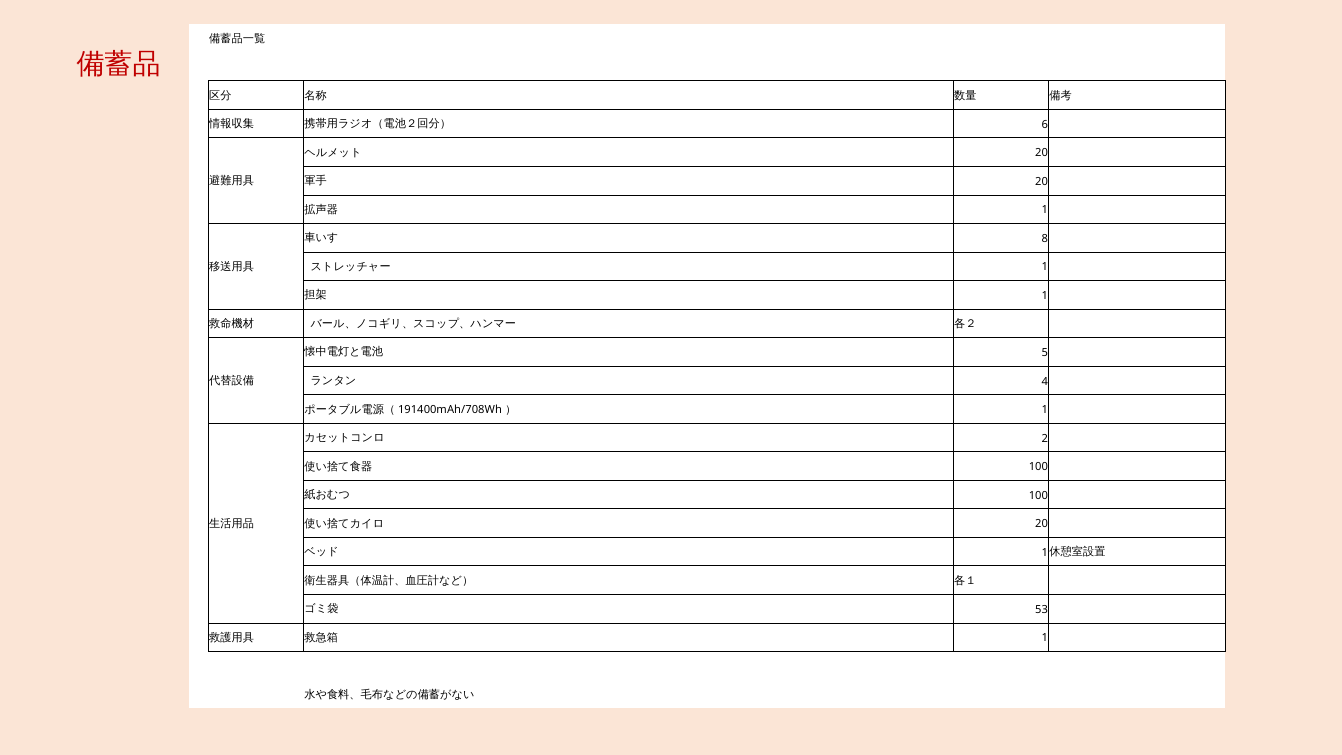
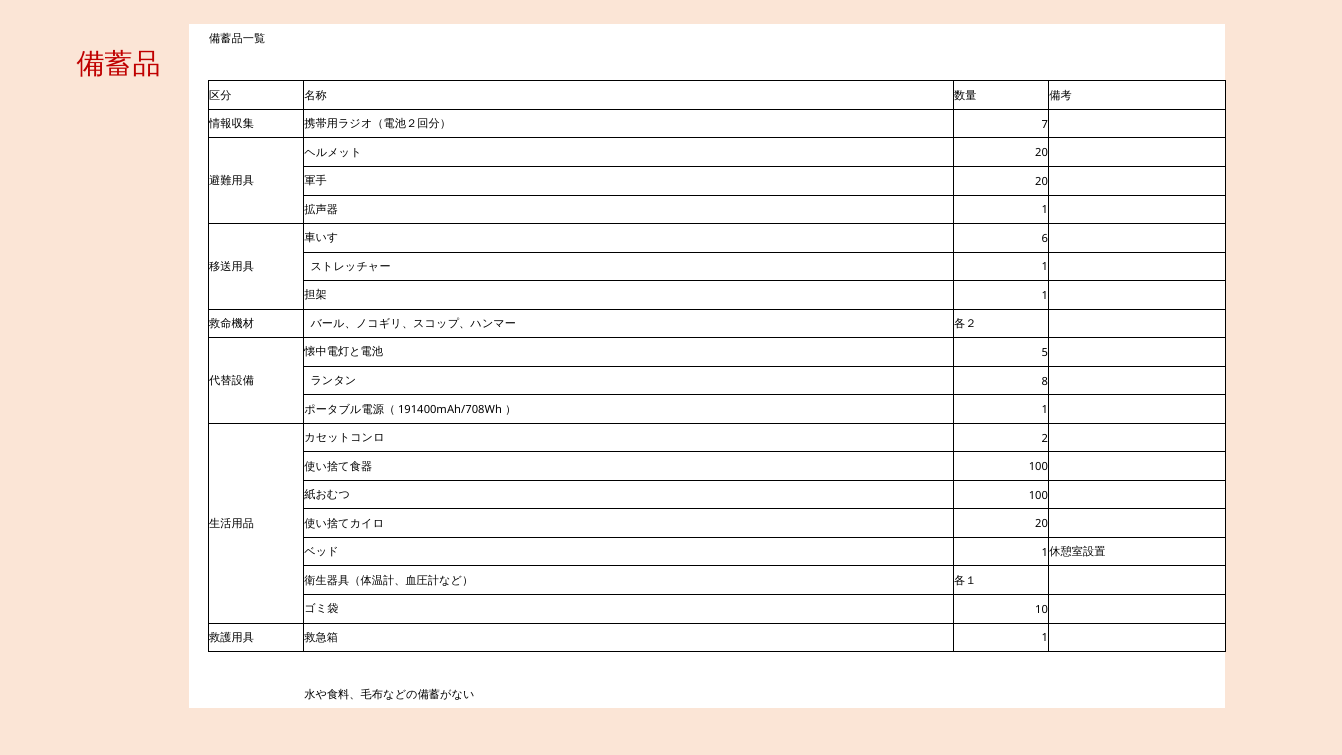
6: 6 -> 7 (1045, 125)
8: 8 -> 6 (1045, 239)
4: 4 -> 8 (1045, 381)
53: 53 -> 10 (1042, 610)
